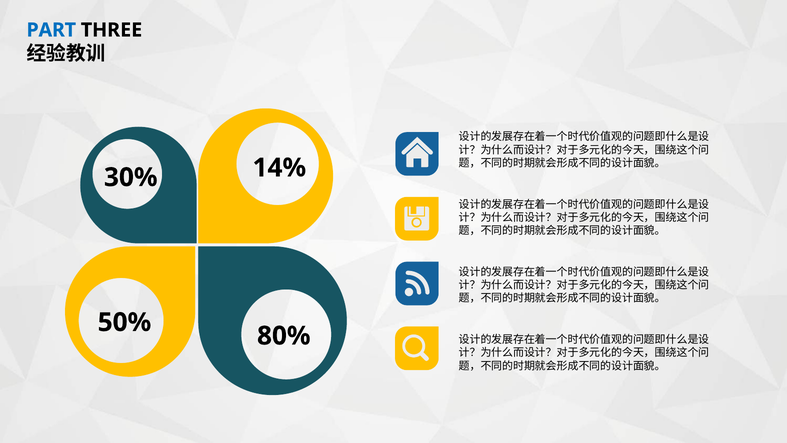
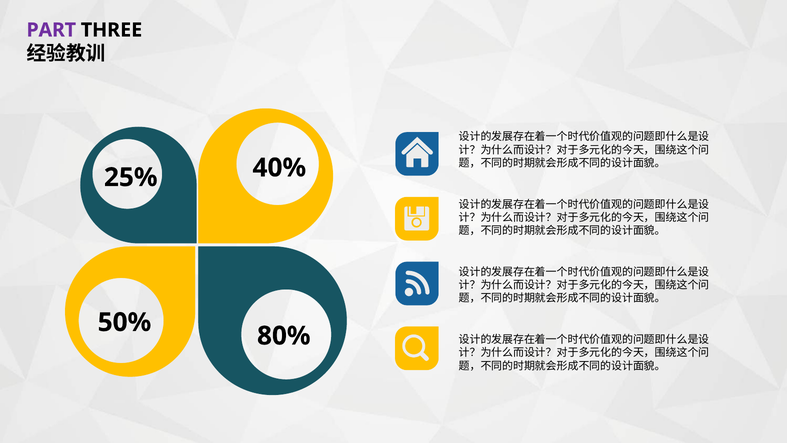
PART colour: blue -> purple (51, 30)
14%: 14% -> 40% (279, 168)
30%: 30% -> 25% (131, 177)
